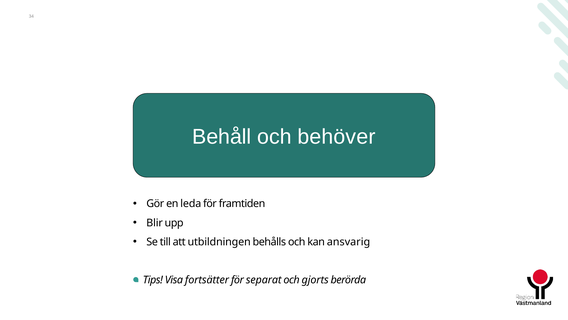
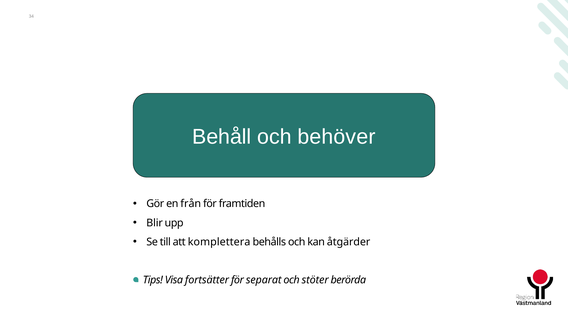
leda: leda -> från (191, 203)
utbildningen: utbildningen -> komplettera (219, 241)
ansvarig: ansvarig -> åtgärder (349, 241)
gjorts: gjorts -> stöter (315, 279)
